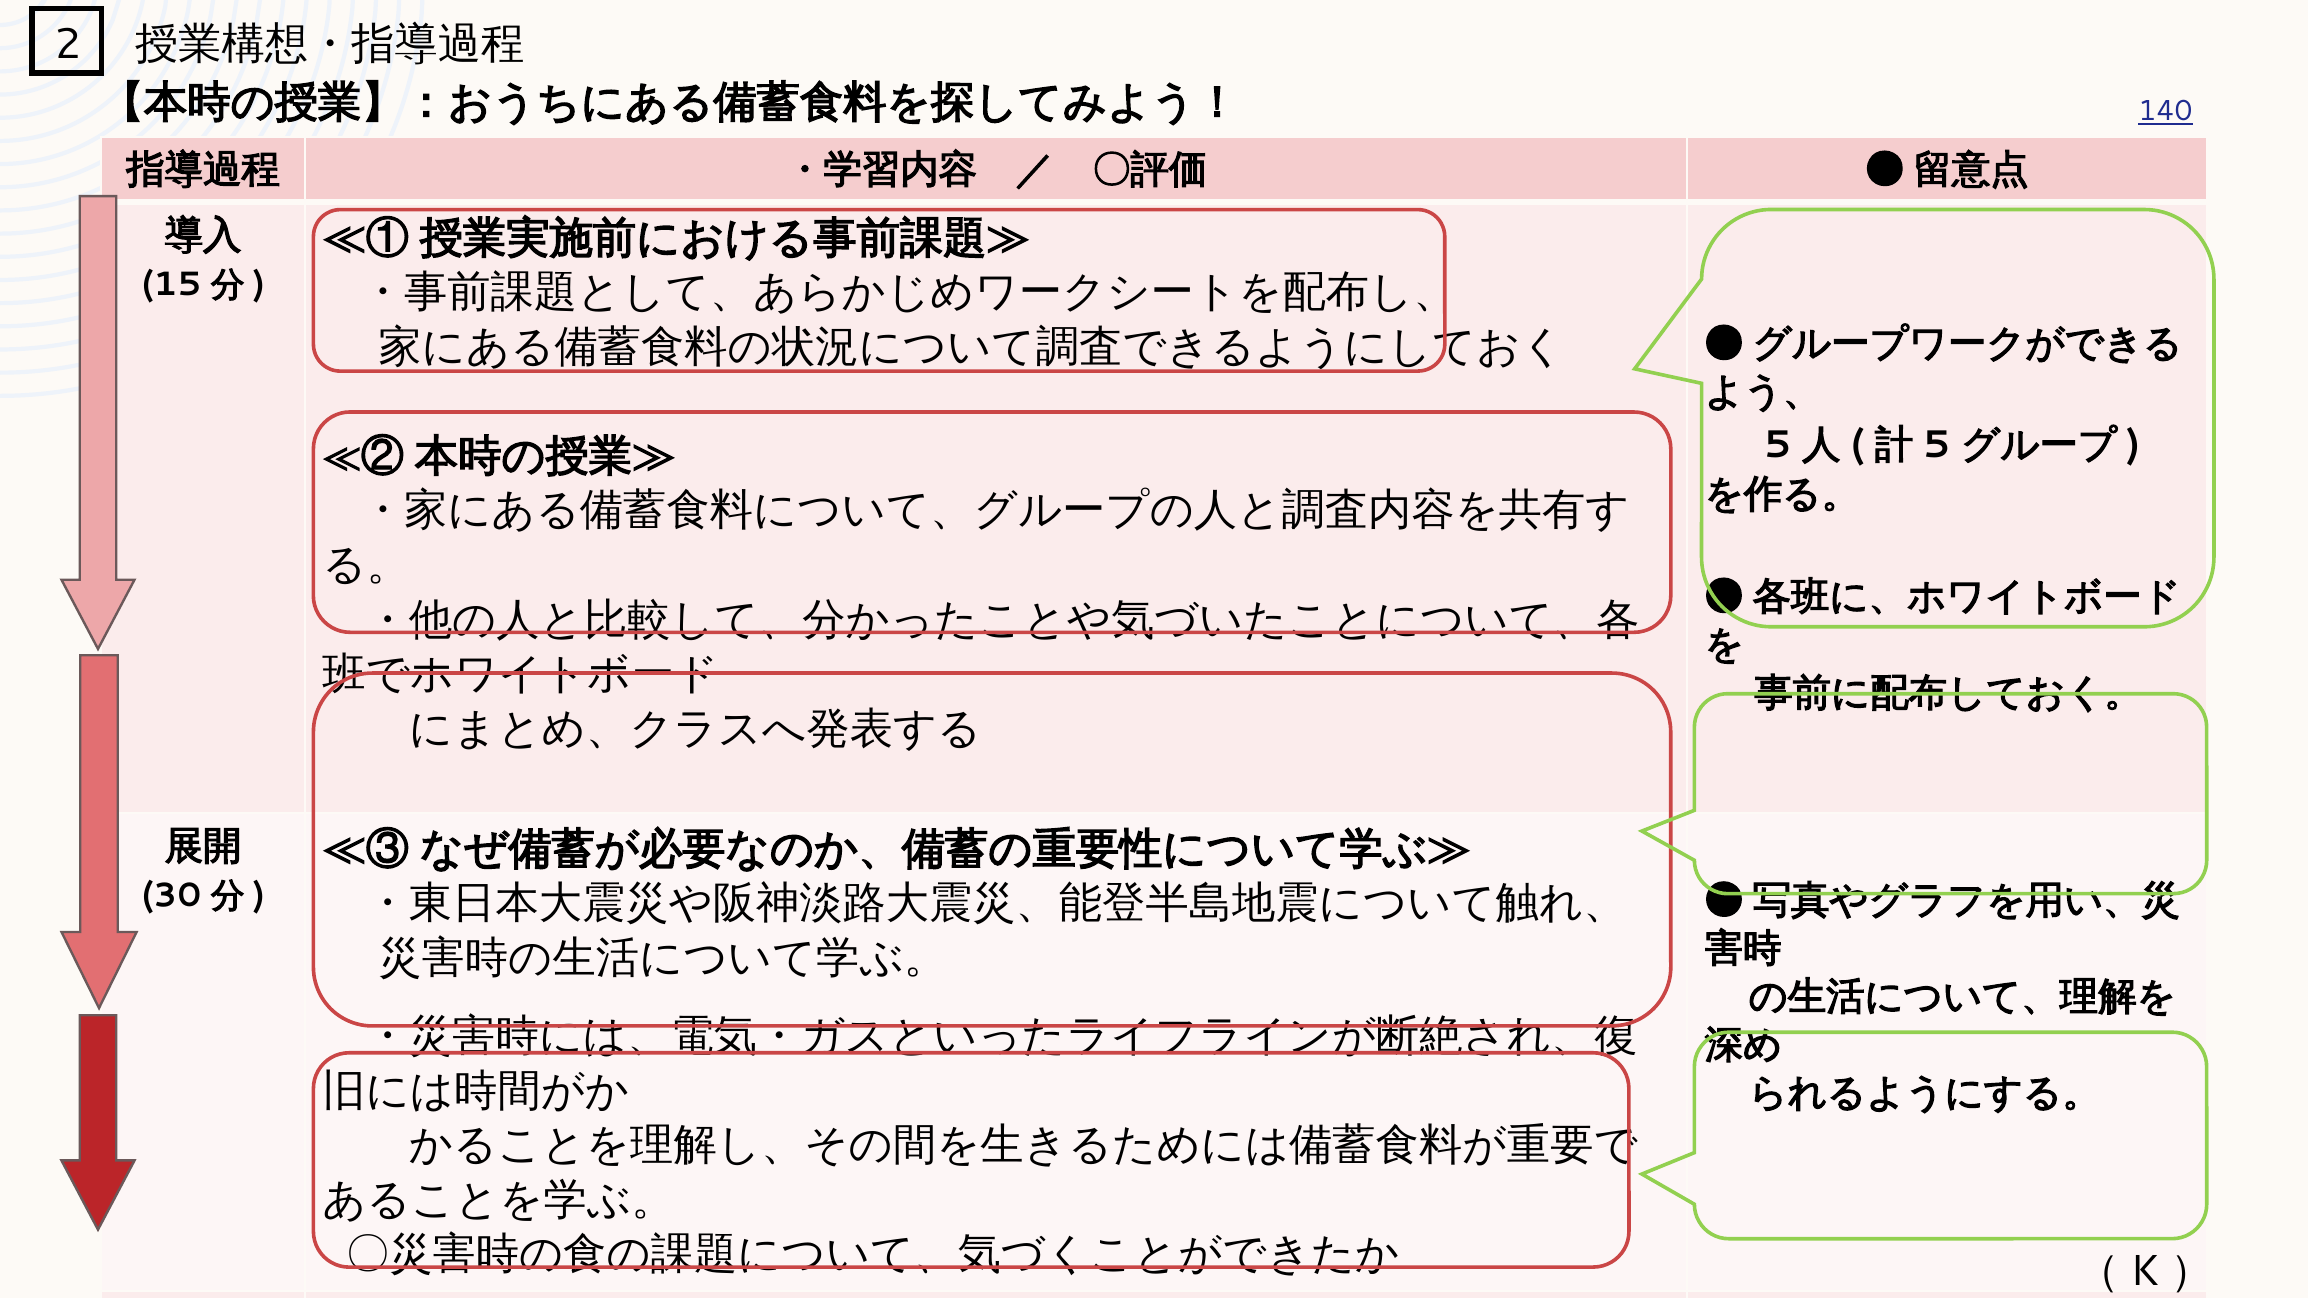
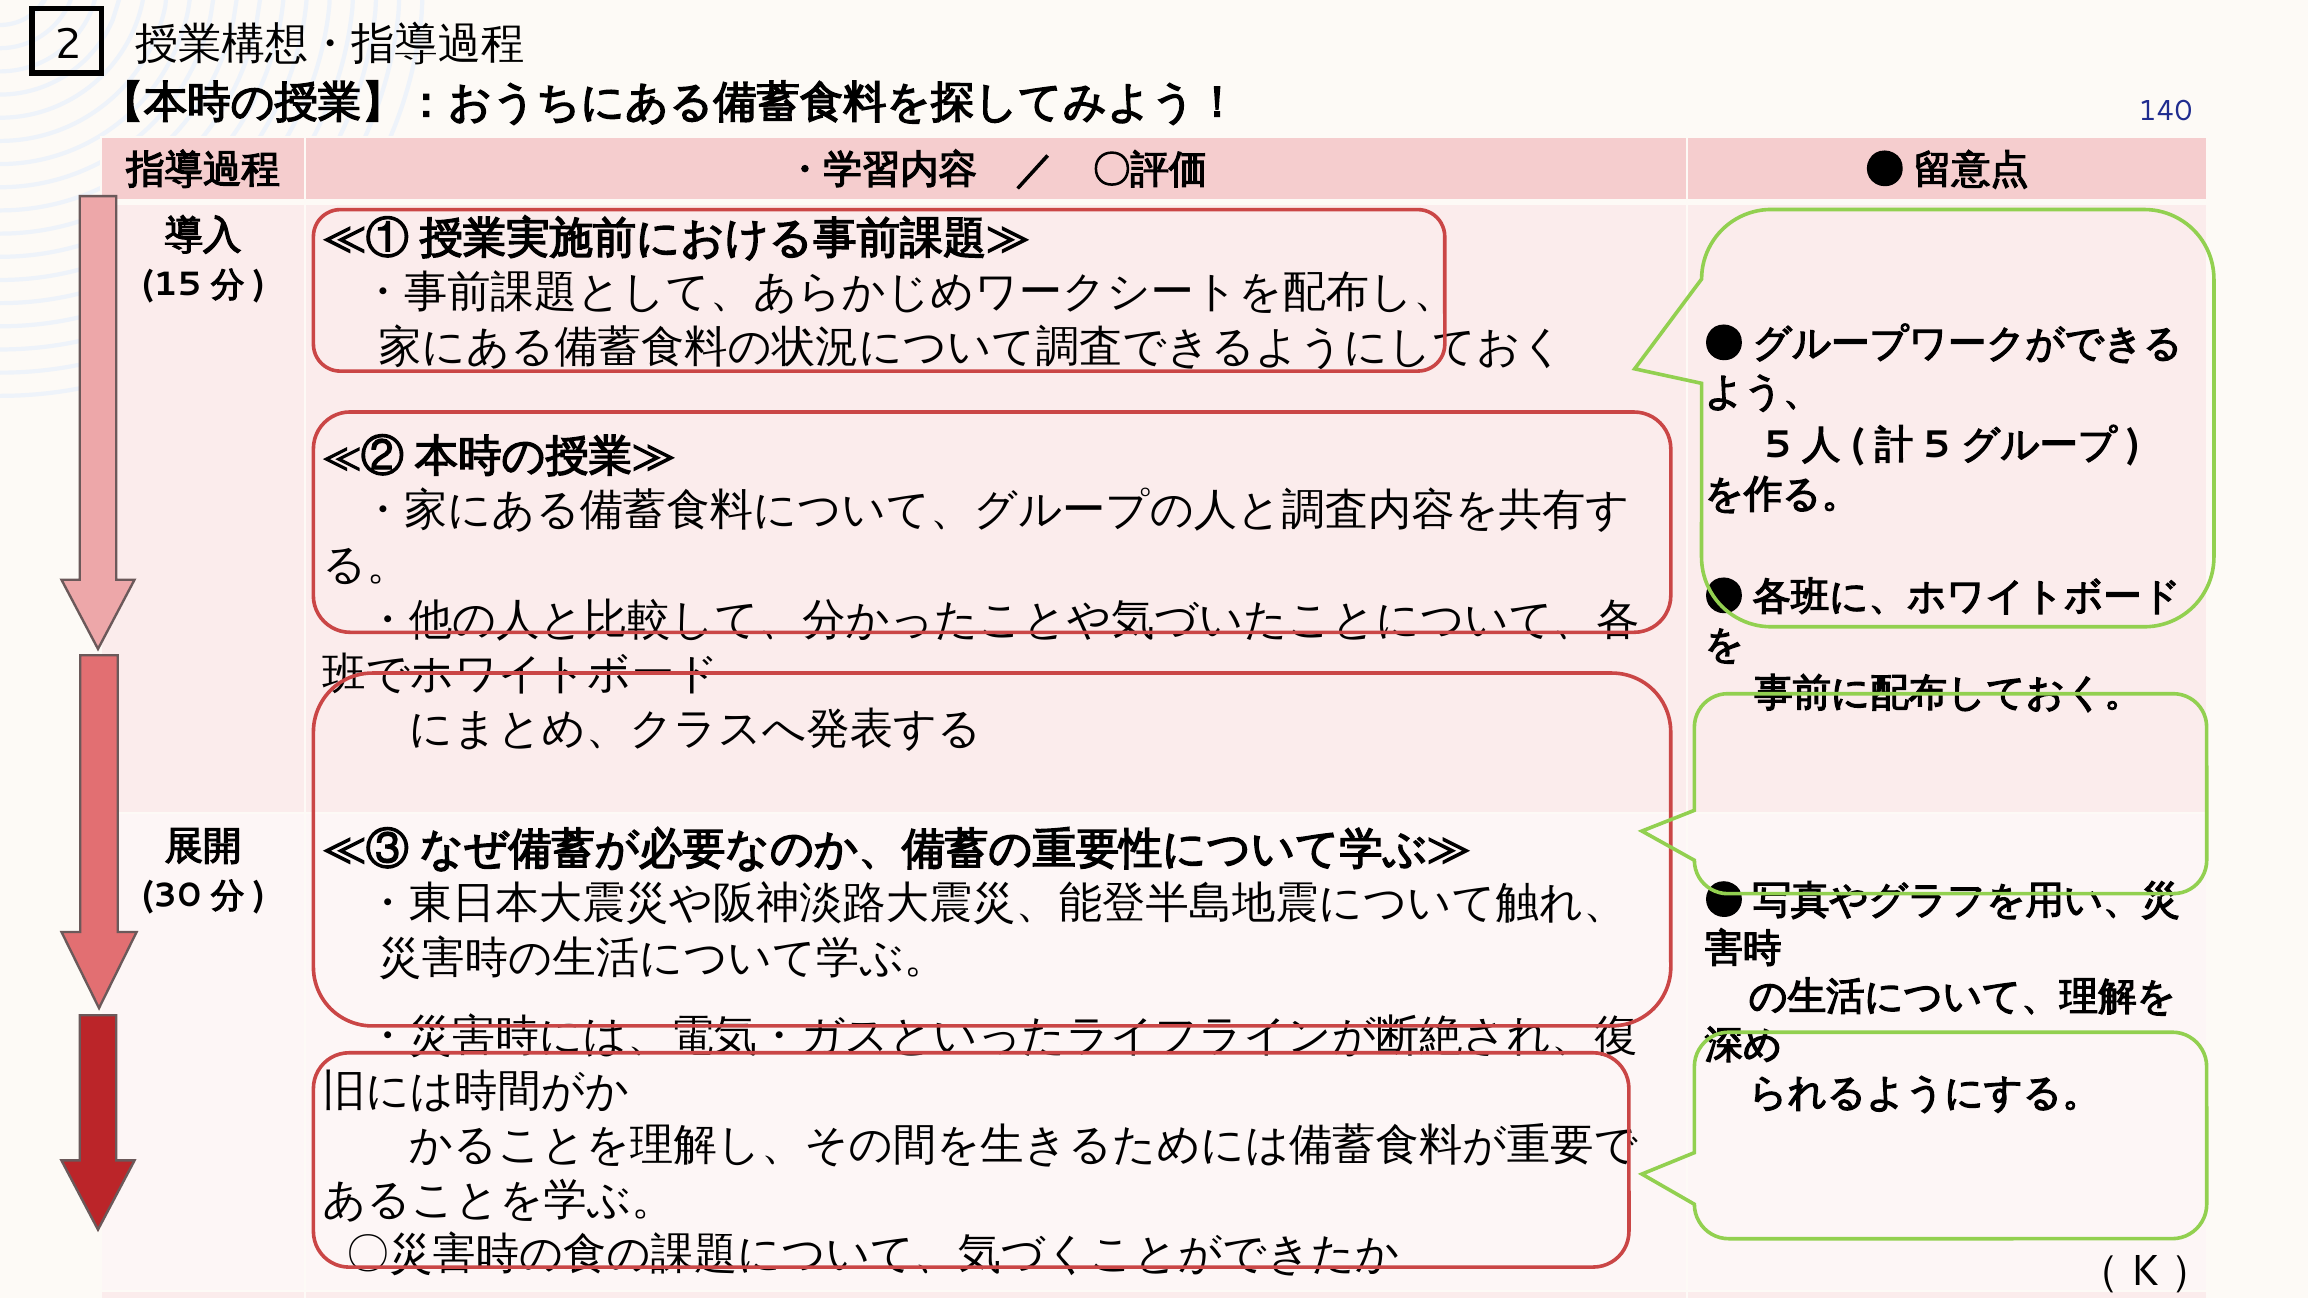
140 underline: present -> none (2165, 111)
